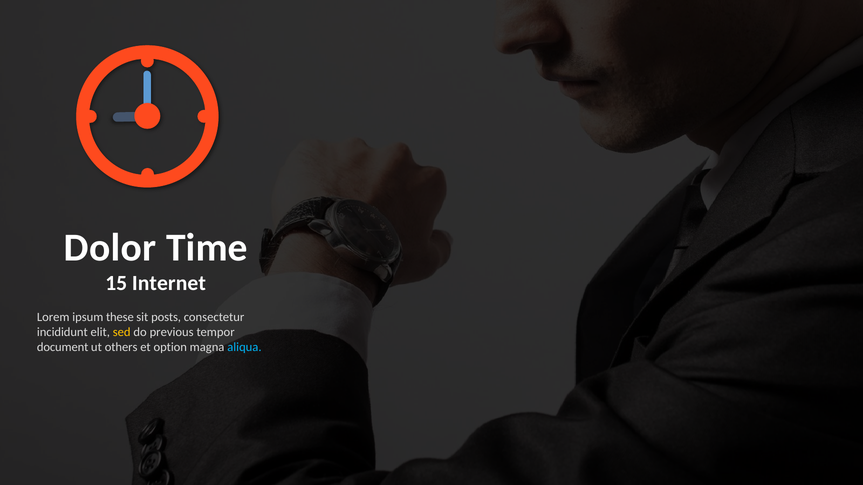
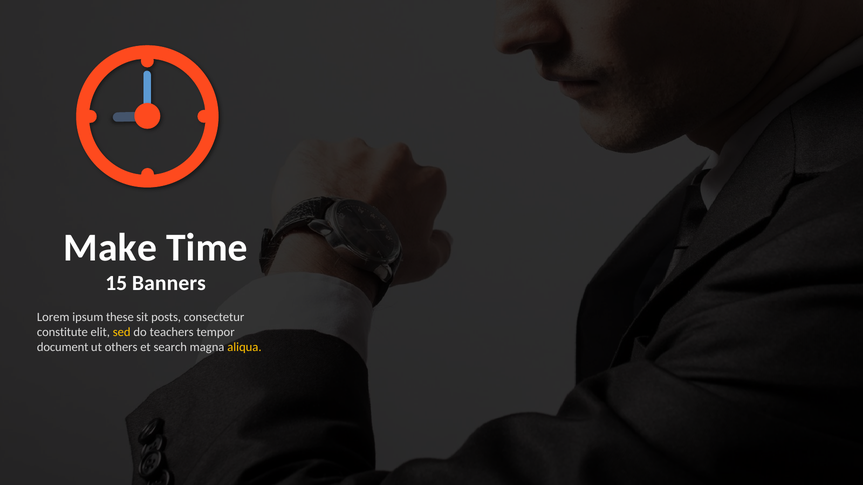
Dolor: Dolor -> Make (110, 248)
Internet: Internet -> Banners (169, 283)
incididunt: incididunt -> constitute (62, 332)
previous: previous -> teachers (172, 332)
option: option -> search (170, 348)
aliqua colour: light blue -> yellow (244, 348)
